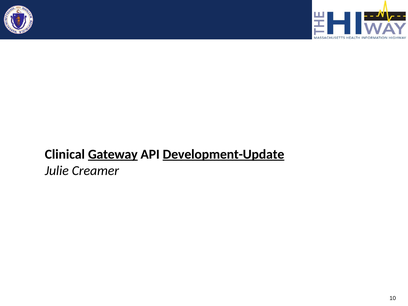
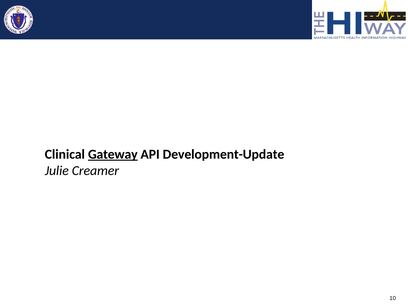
Development-Update underline: present -> none (224, 154)
